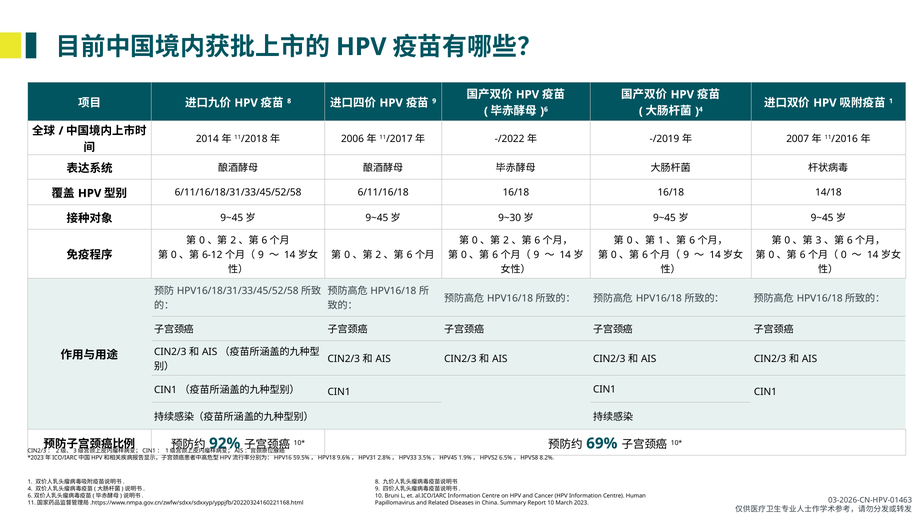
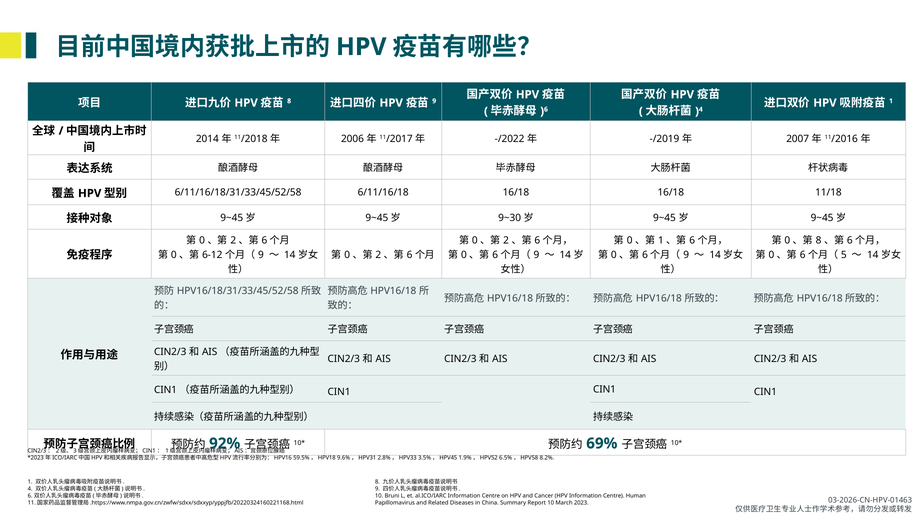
14/18: 14/18 -> 11/18 (828, 193)
3: 3 -> 8 (819, 240)
0: 0 -> 5 (844, 255)
